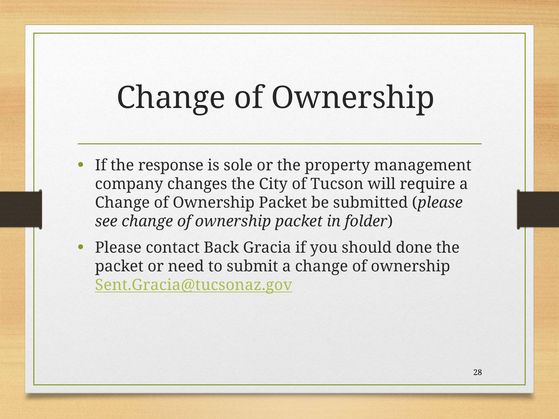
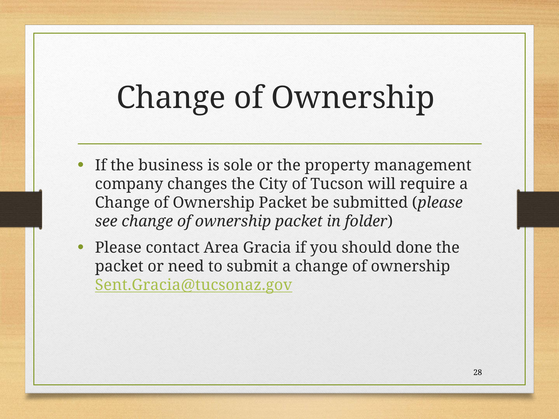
response: response -> business (171, 165)
Back: Back -> Area (221, 248)
